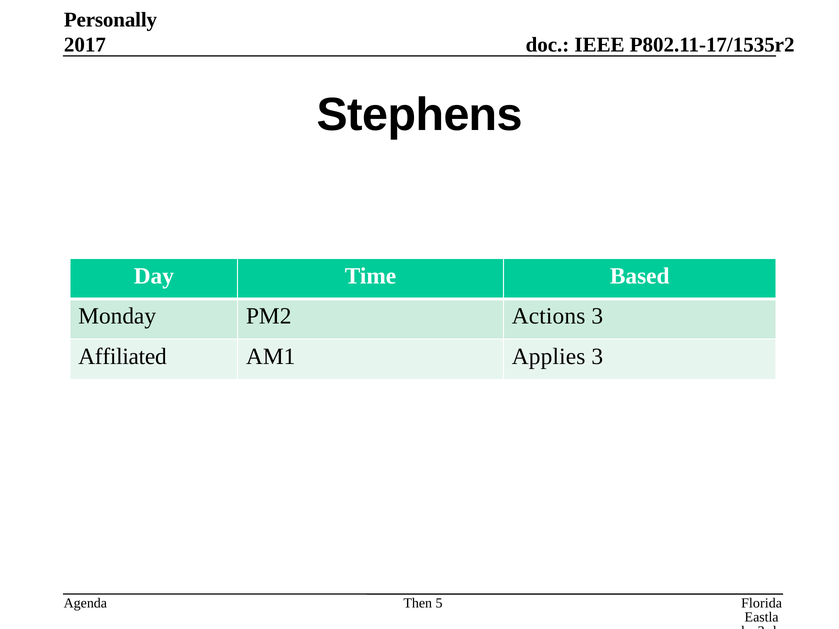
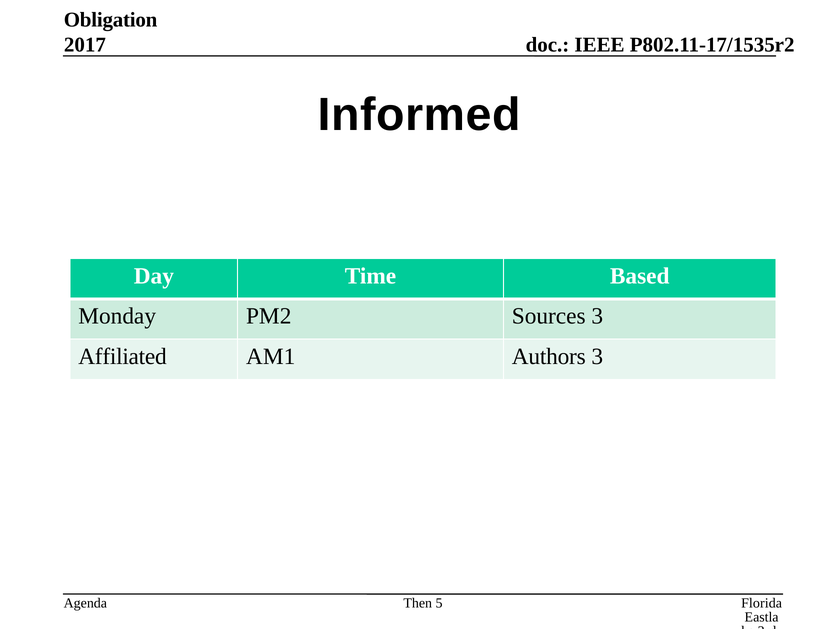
Personally: Personally -> Obligation (111, 20)
Stephens: Stephens -> Informed (419, 115)
Actions: Actions -> Sources (549, 316)
Applies: Applies -> Authors (549, 357)
